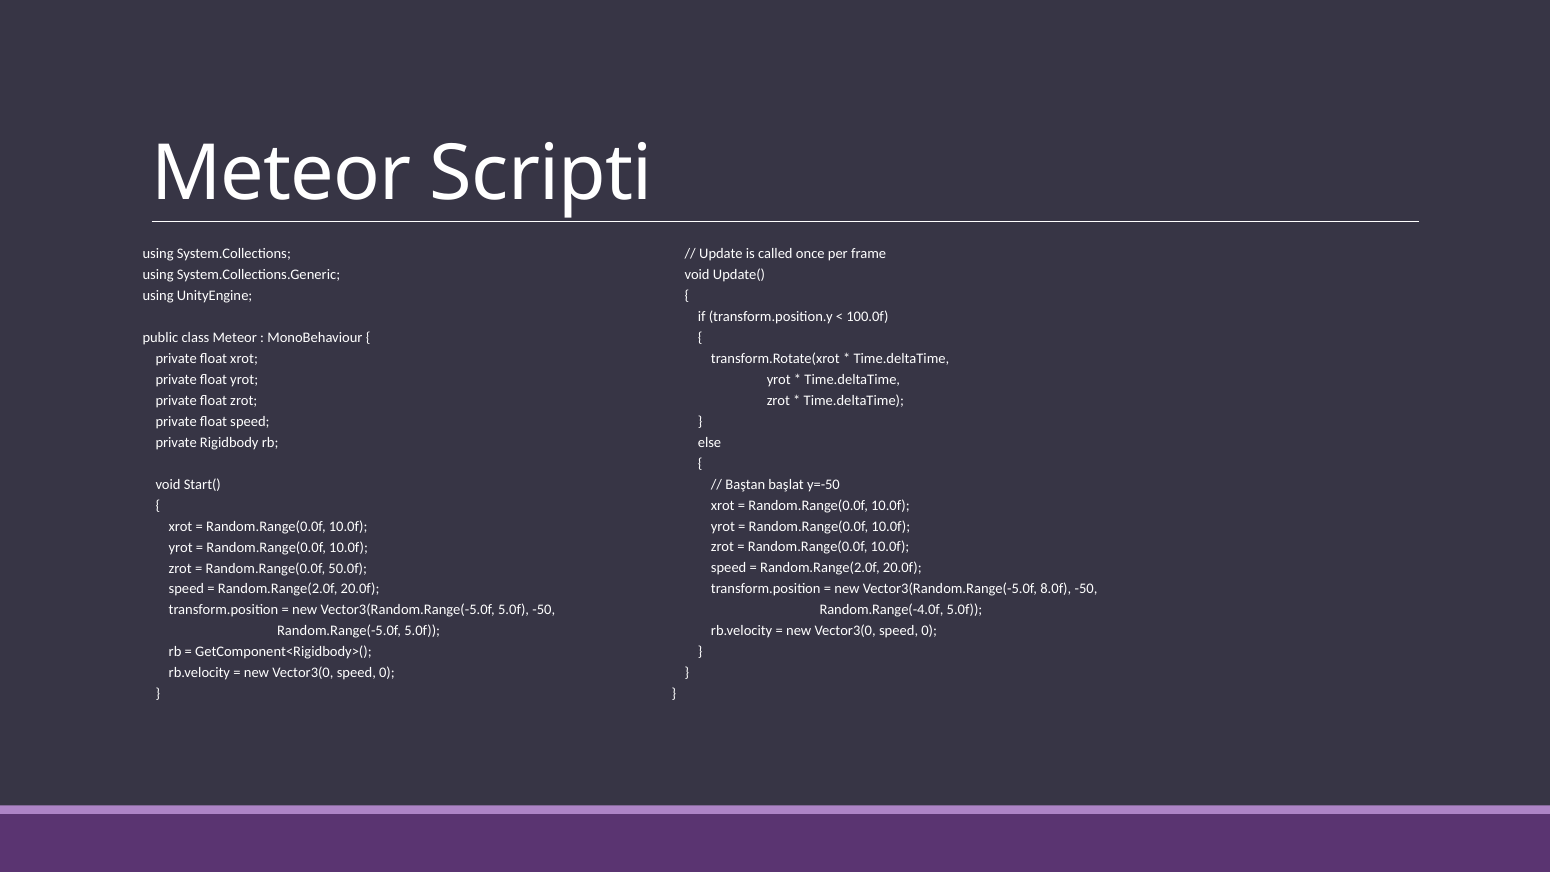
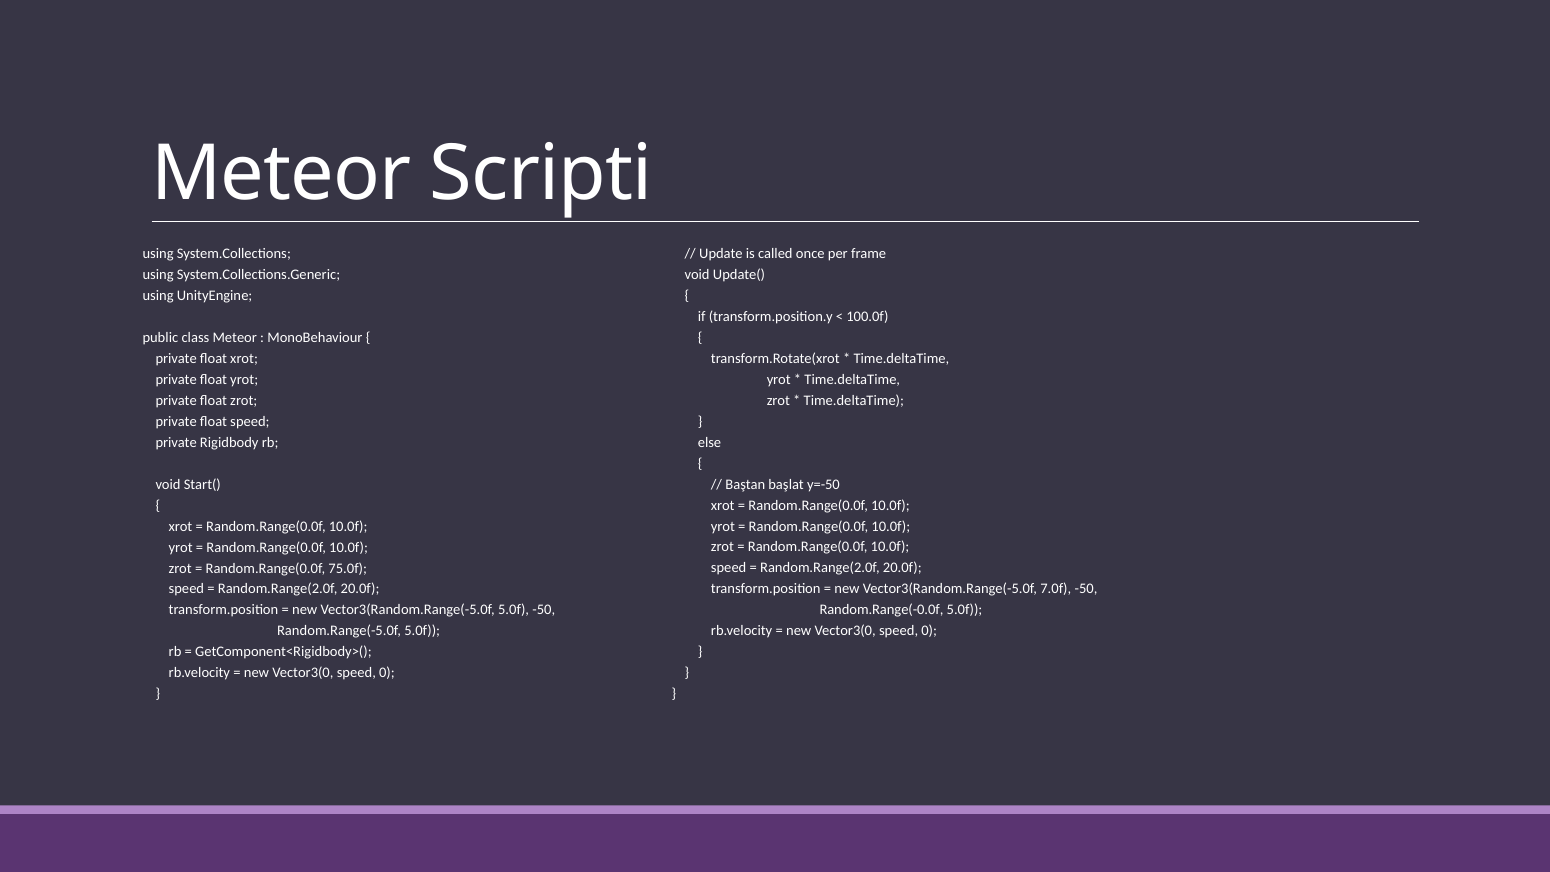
50.0f: 50.0f -> 75.0f (348, 568)
8.0f: 8.0f -> 7.0f (1056, 589)
Random.Range(-4.0f: Random.Range(-4.0f -> Random.Range(-0.0f (881, 610)
